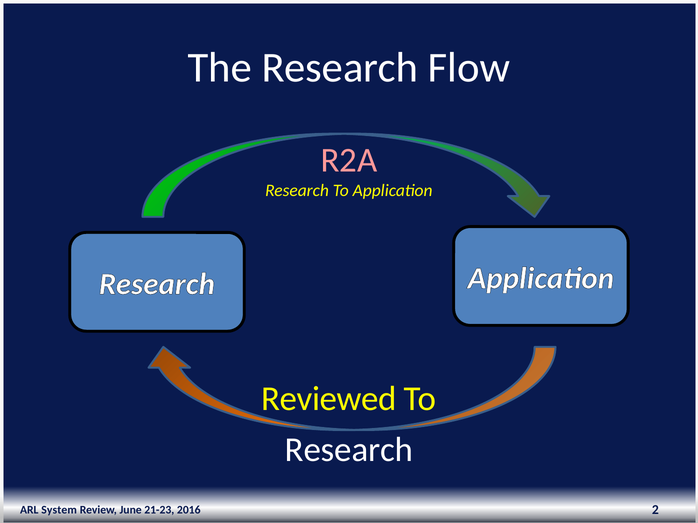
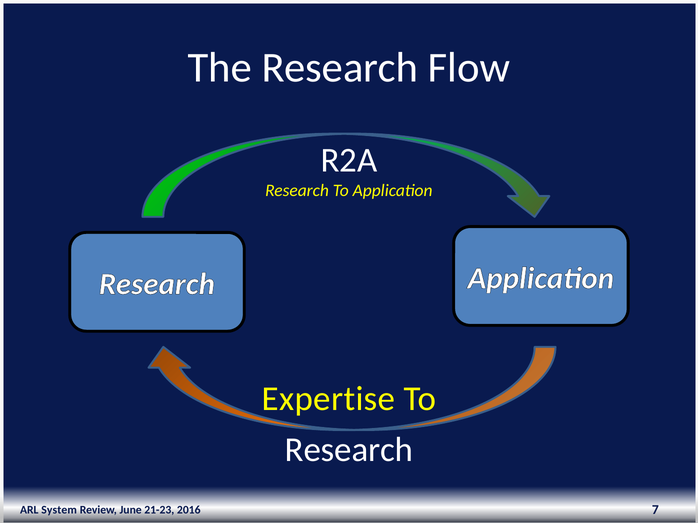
R2A colour: pink -> white (349, 161)
Reviewed: Reviewed -> Expertise (329, 399)
2: 2 -> 7 (655, 510)
